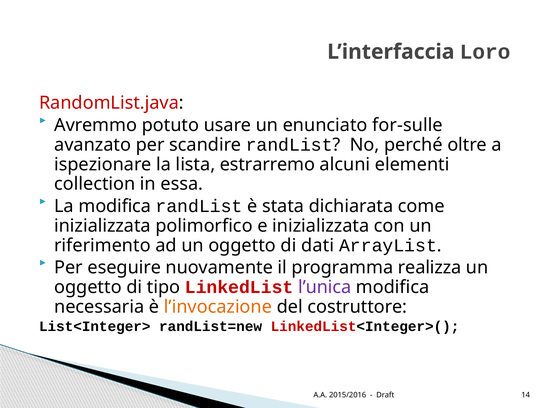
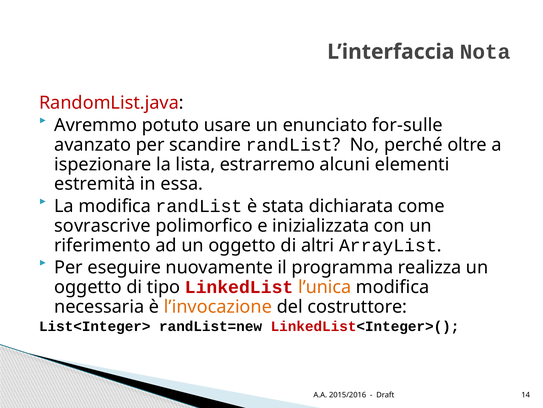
Loro: Loro -> Nota (485, 52)
collection: collection -> estremità (95, 184)
inizializzata: inizializzata -> sovrascrive (102, 225)
dati: dati -> altri (318, 245)
l’unica colour: purple -> orange (325, 287)
